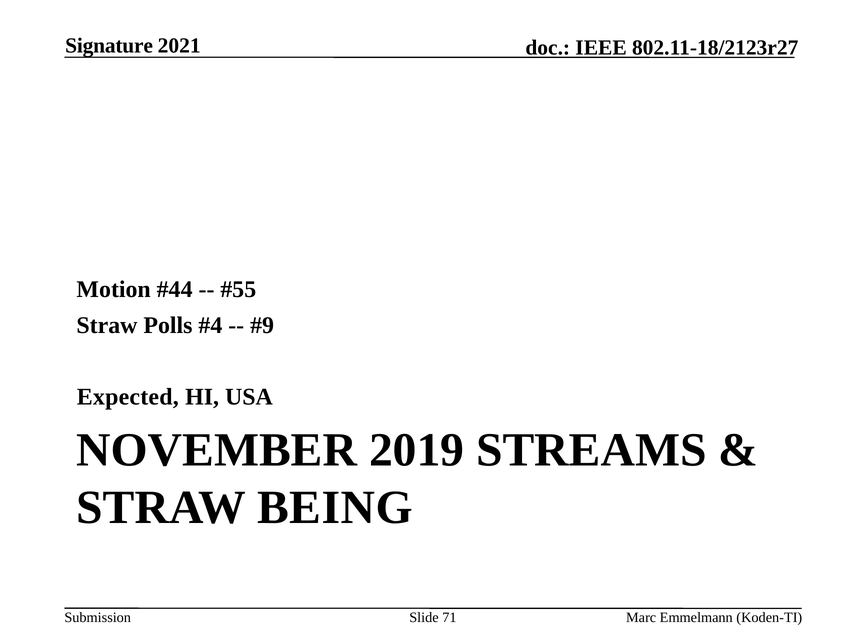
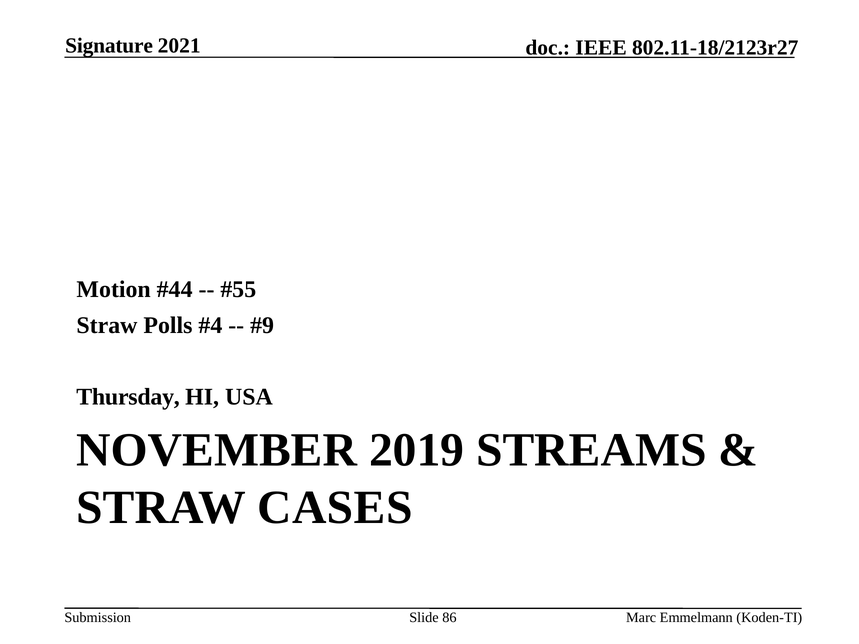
Expected: Expected -> Thursday (128, 397)
BEING: BEING -> CASES (335, 508)
71: 71 -> 86 (449, 618)
